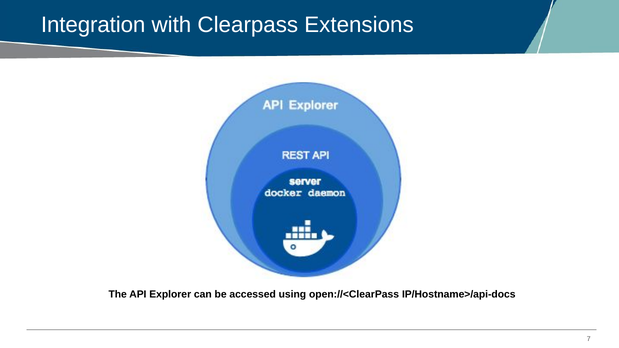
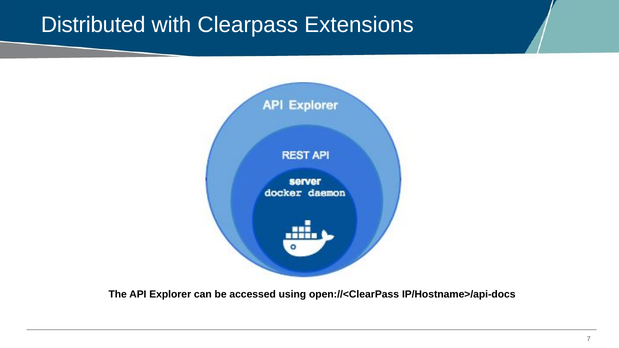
Integration: Integration -> Distributed (93, 25)
